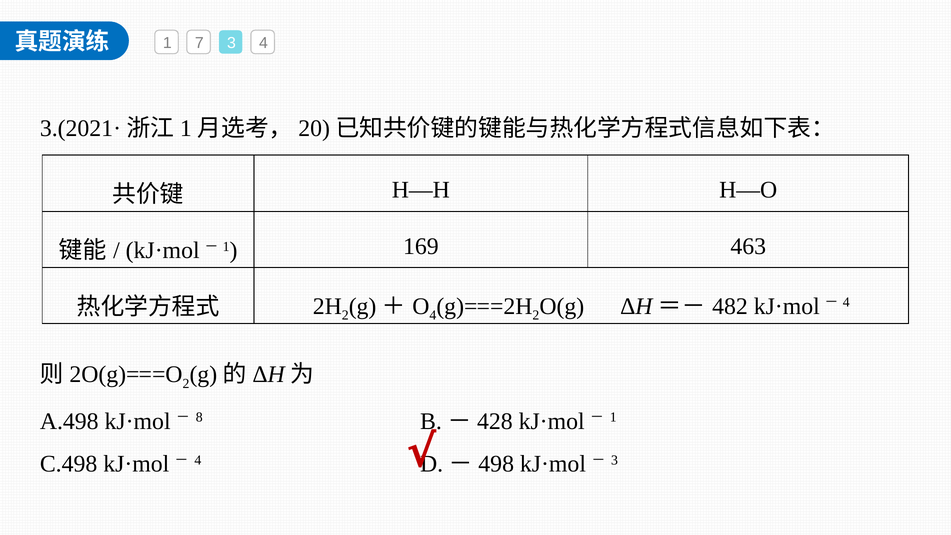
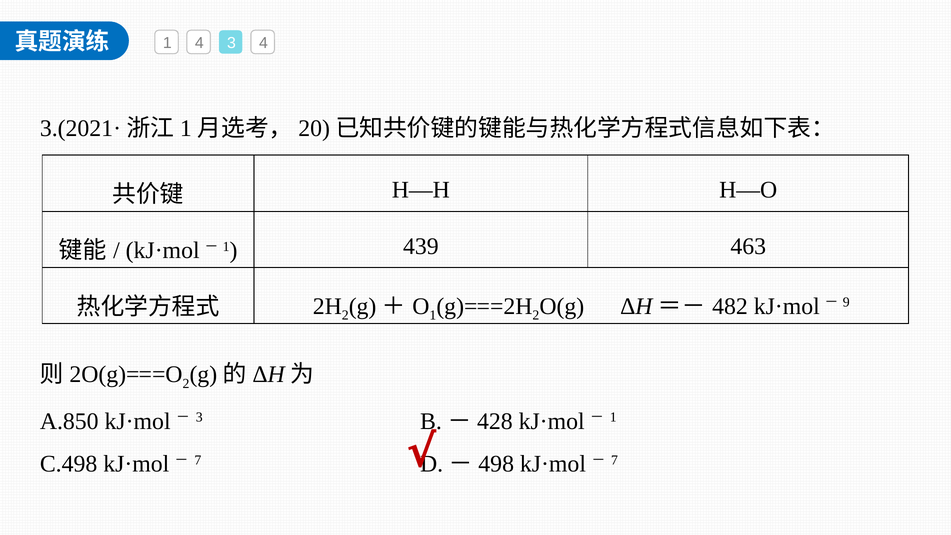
1 7: 7 -> 4 (199, 43)
169: 169 -> 439 (421, 246)
4: 4 -> 1 (433, 315)
4: 4 -> 9 (846, 302)
A.498: A.498 -> A.850 (69, 421)
8: 8 -> 3 (199, 417)
4: 4 -> 7 (198, 460)
3: 3 -> 7 (615, 460)
